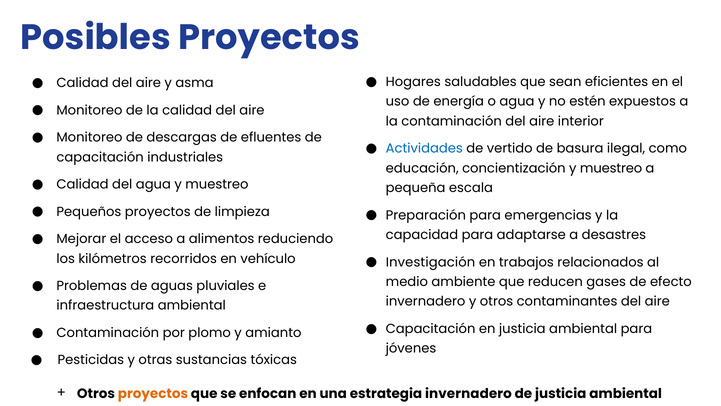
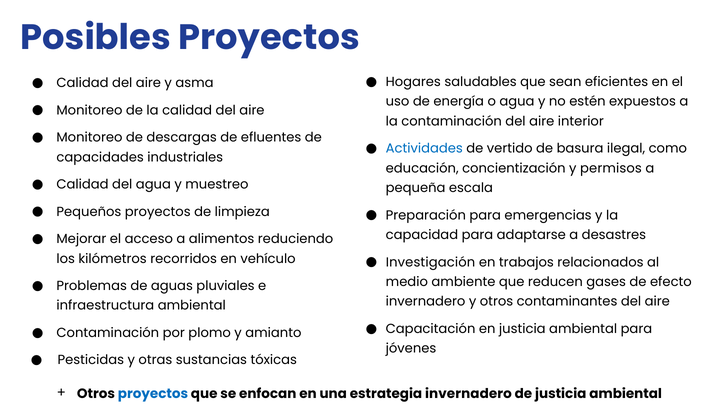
capacitación: capacitación -> capacidades (100, 157)
concientización y muestreo: muestreo -> permisos (611, 168)
proyectos colour: orange -> blue (153, 393)
